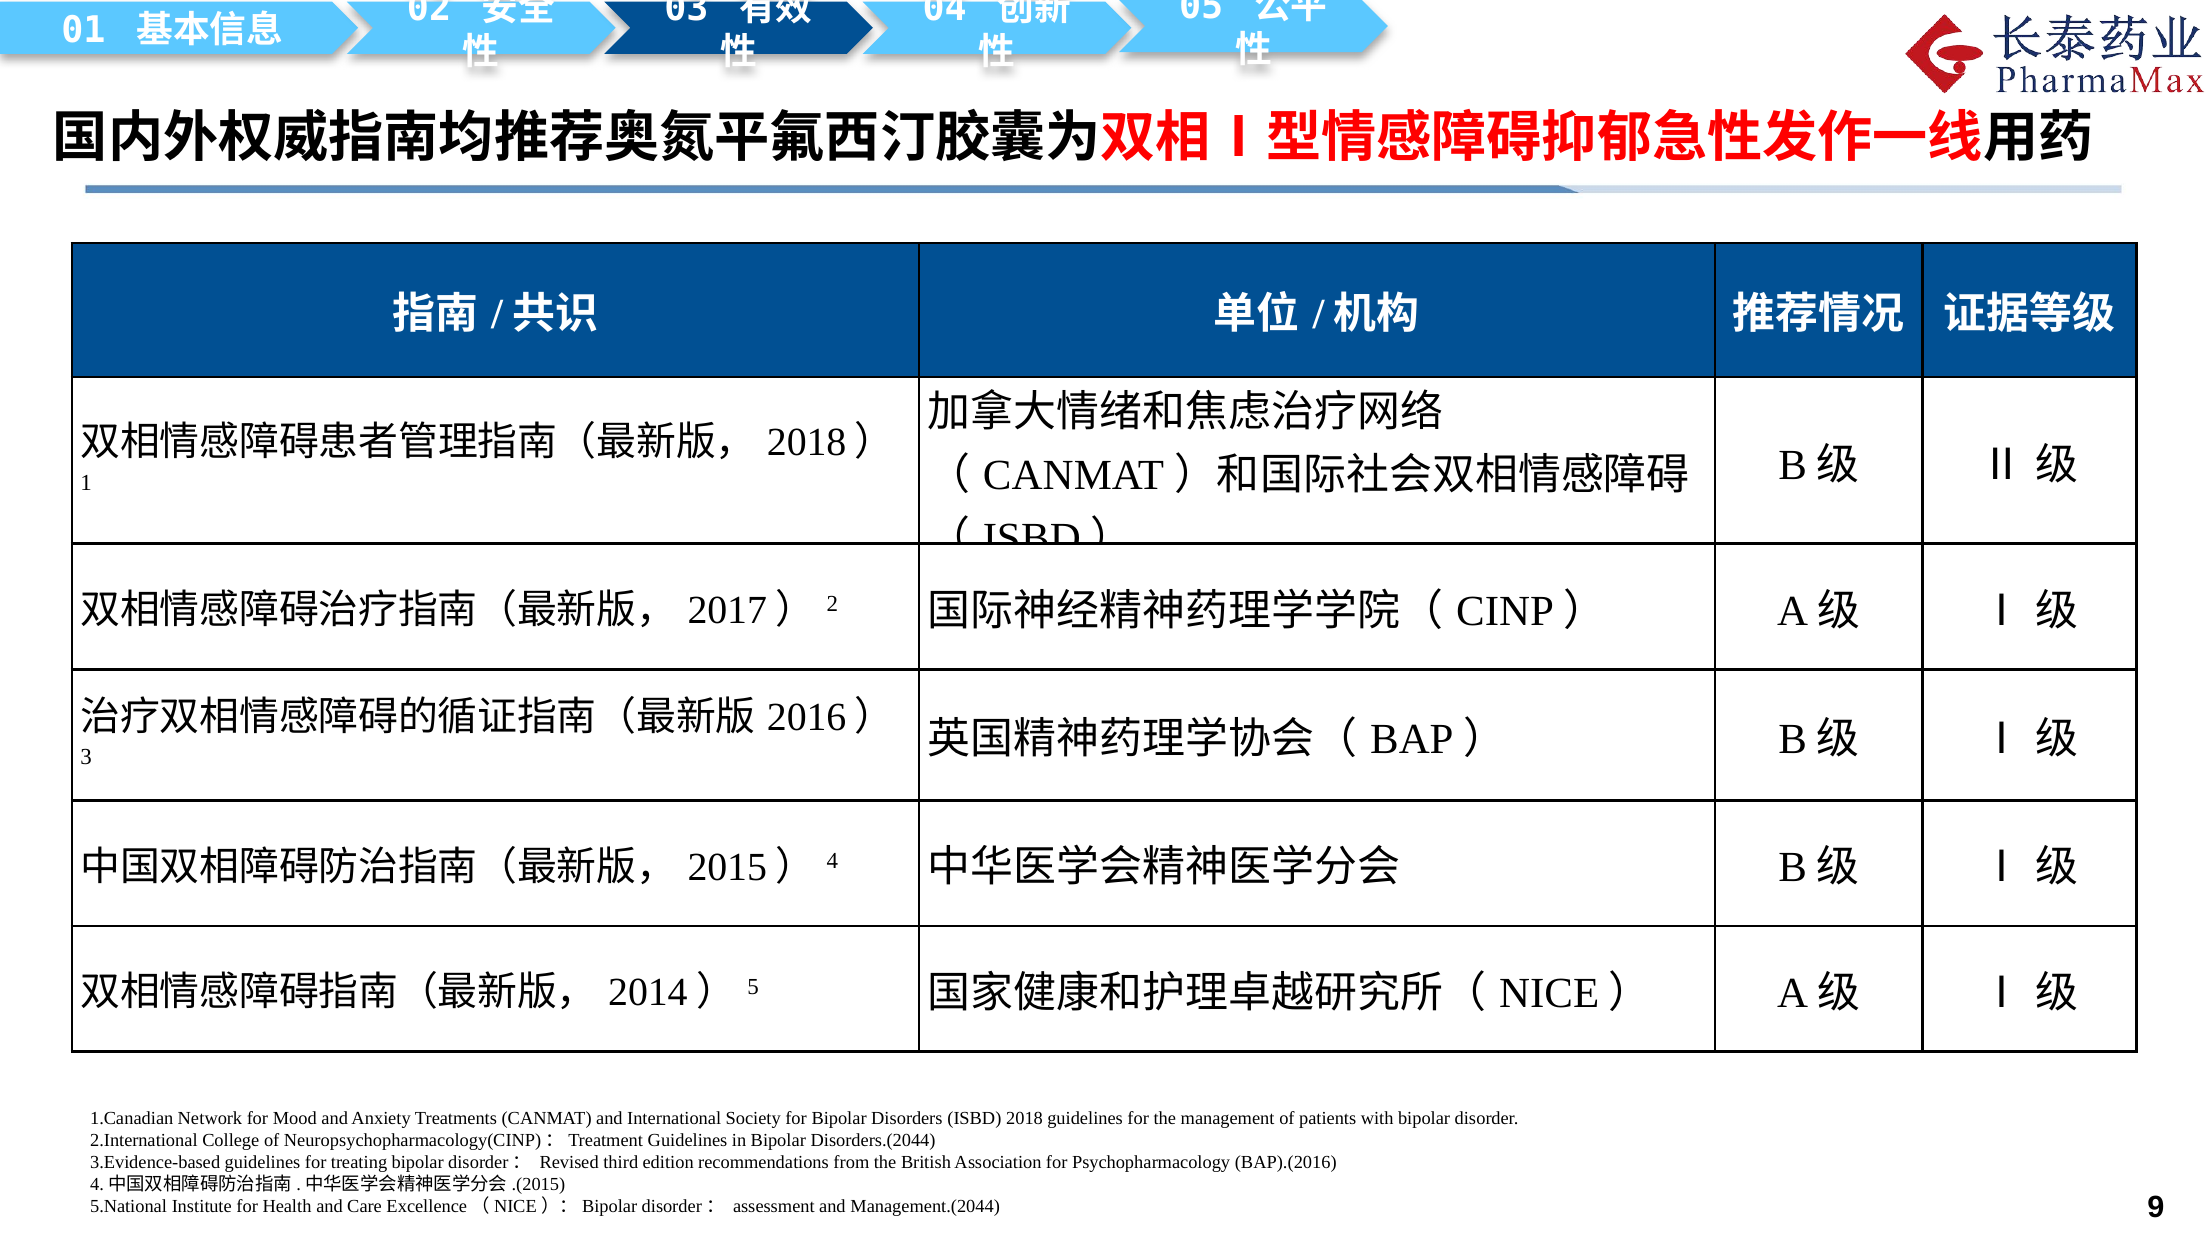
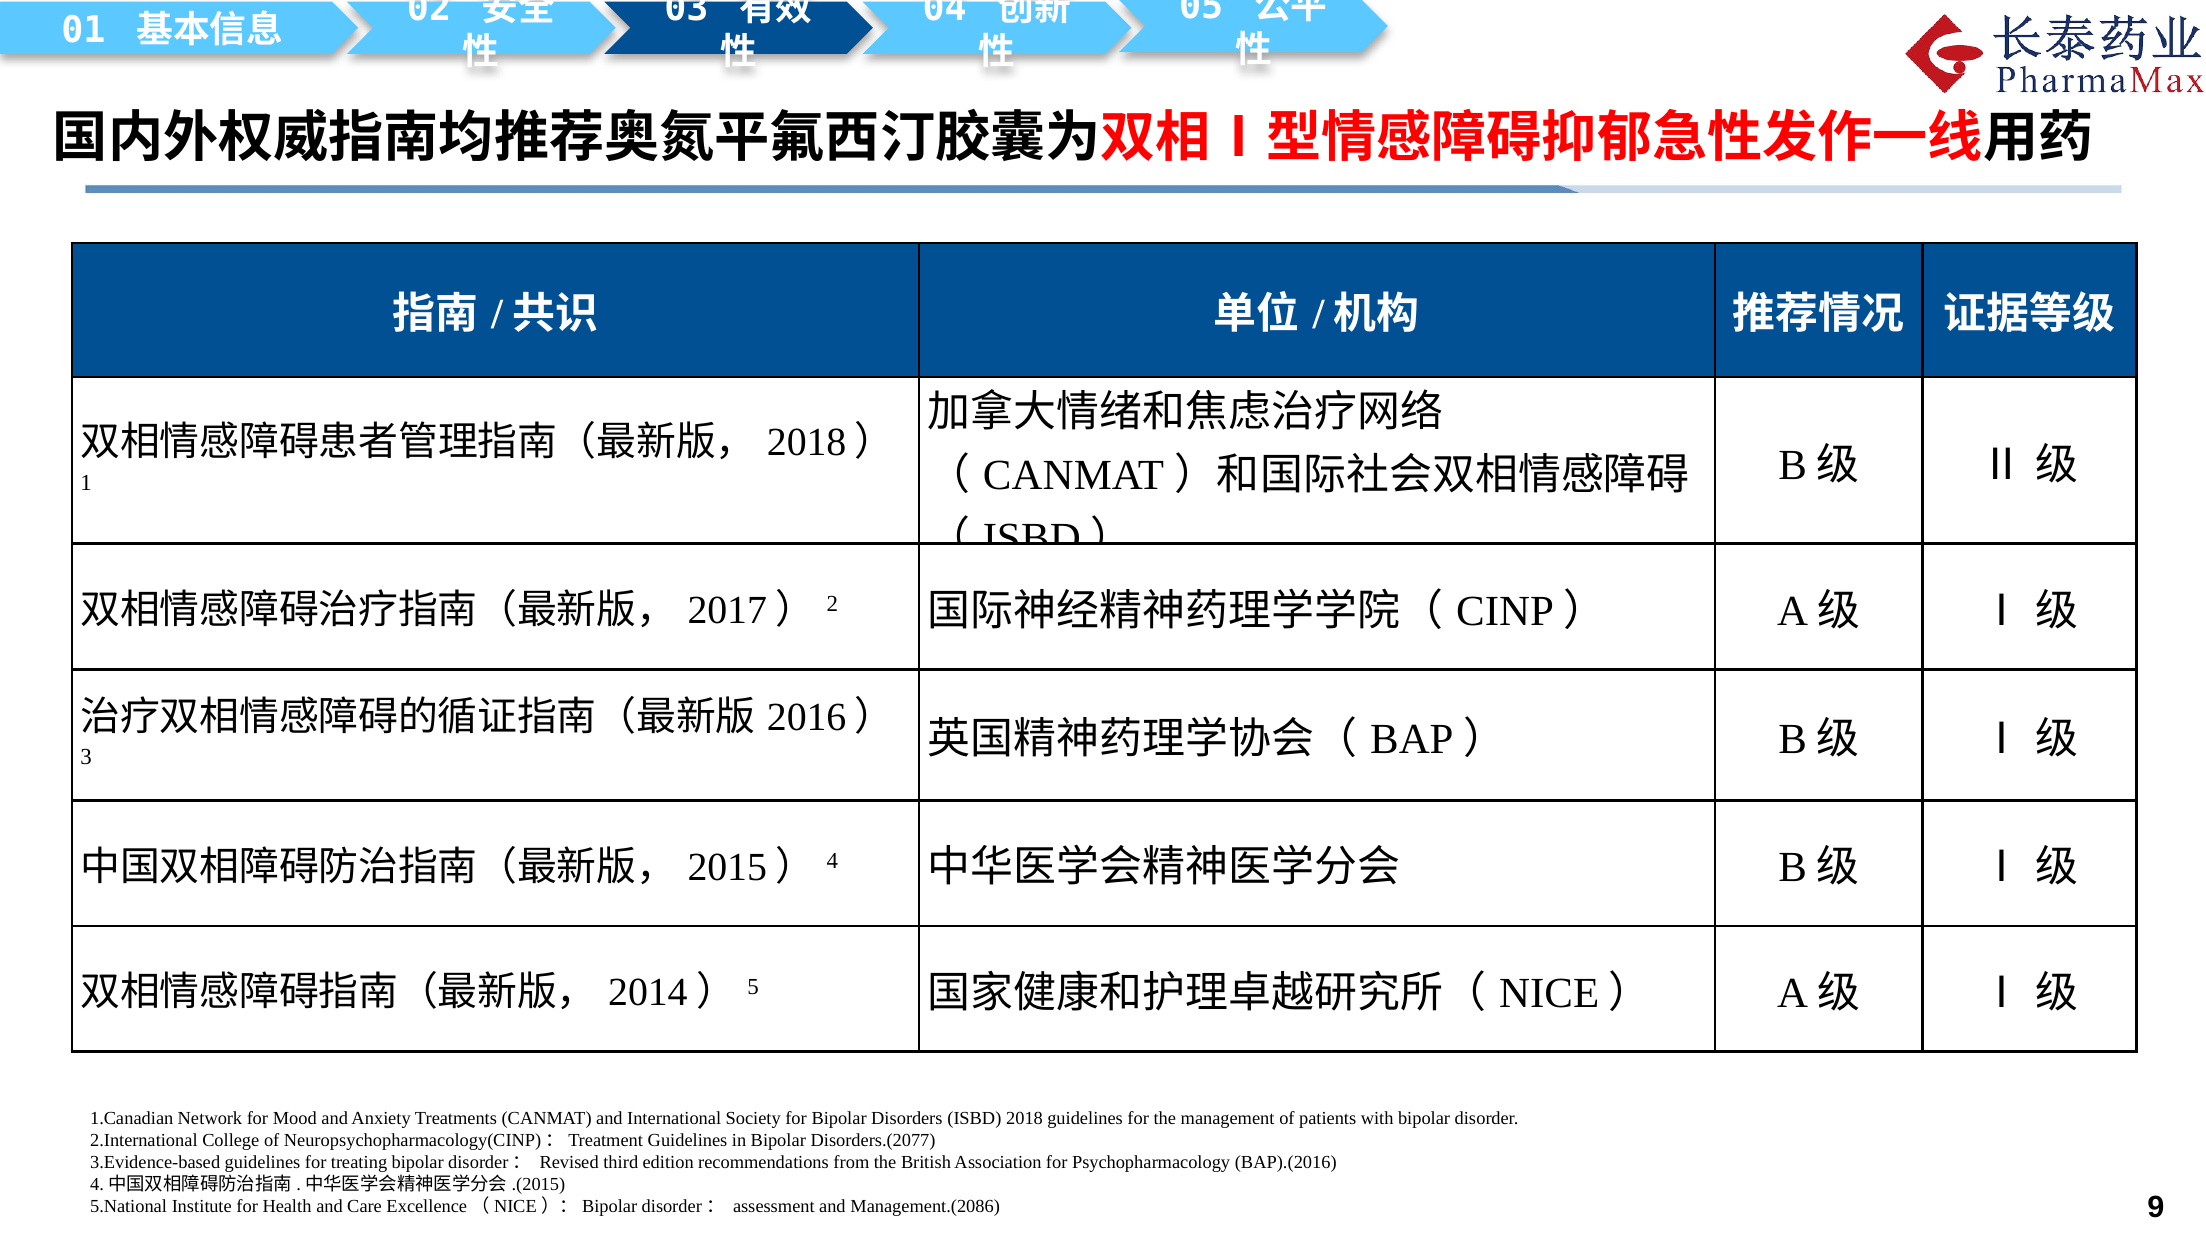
Disorders.(2044: Disorders.(2044 -> Disorders.(2077 (873, 1140)
Management.(2044: Management.(2044 -> Management.(2086 (925, 1206)
